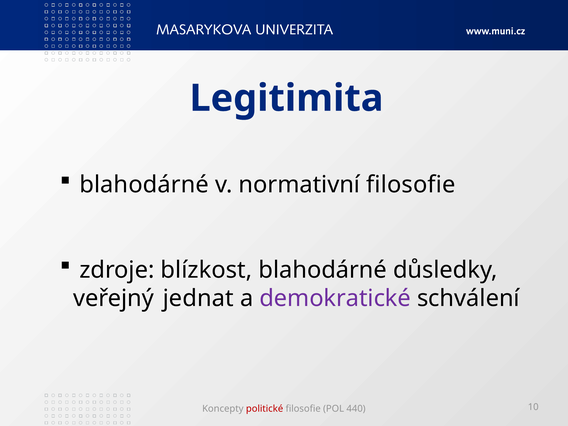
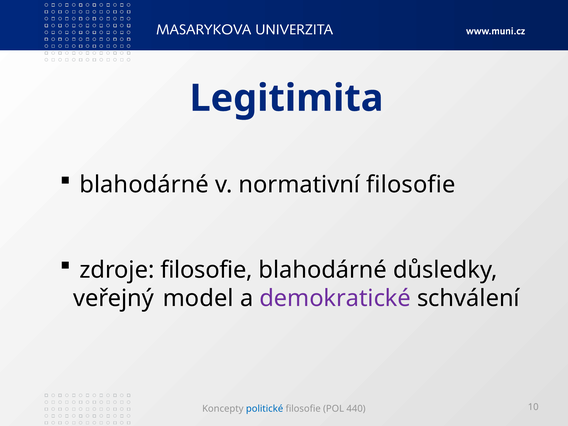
zdroje blízkost: blízkost -> filosofie (207, 270)
jednat: jednat -> model (198, 298)
politické colour: red -> blue (265, 409)
